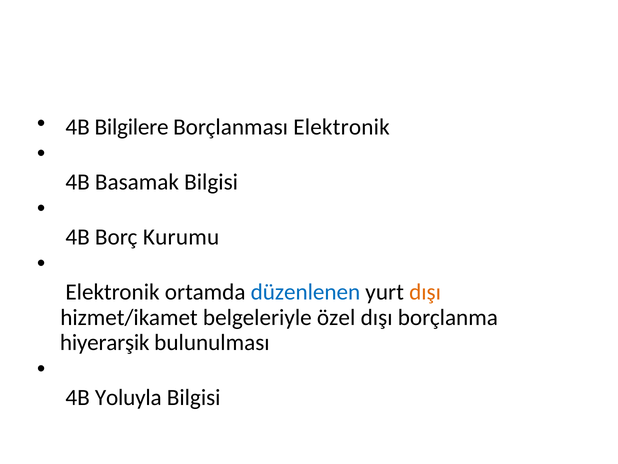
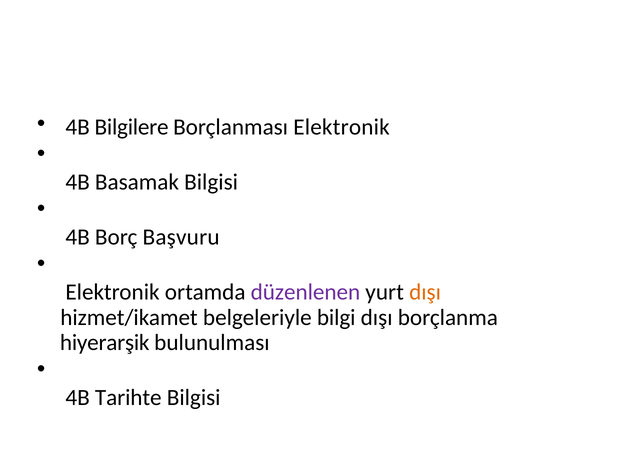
Kurumu: Kurumu -> Başvuru (181, 237)
düzenlenen colour: blue -> purple (305, 292)
özel: özel -> bilgi (336, 317)
Yoluyla: Yoluyla -> Tarihte (128, 397)
